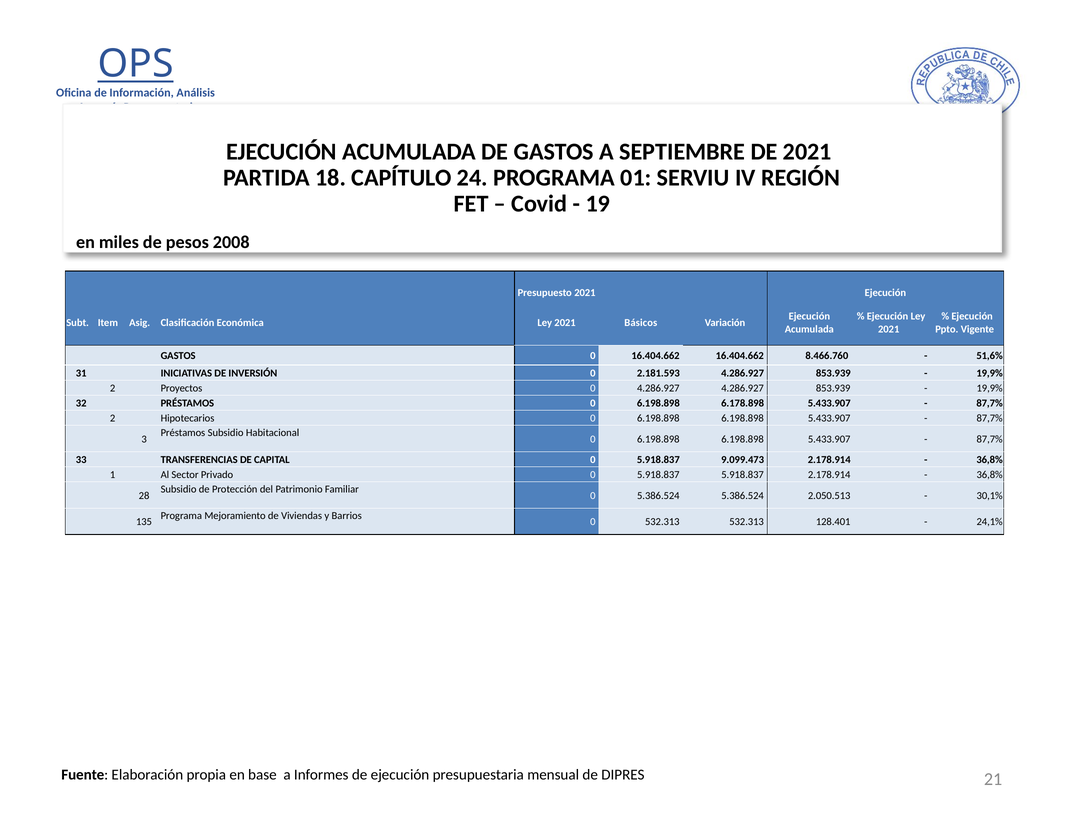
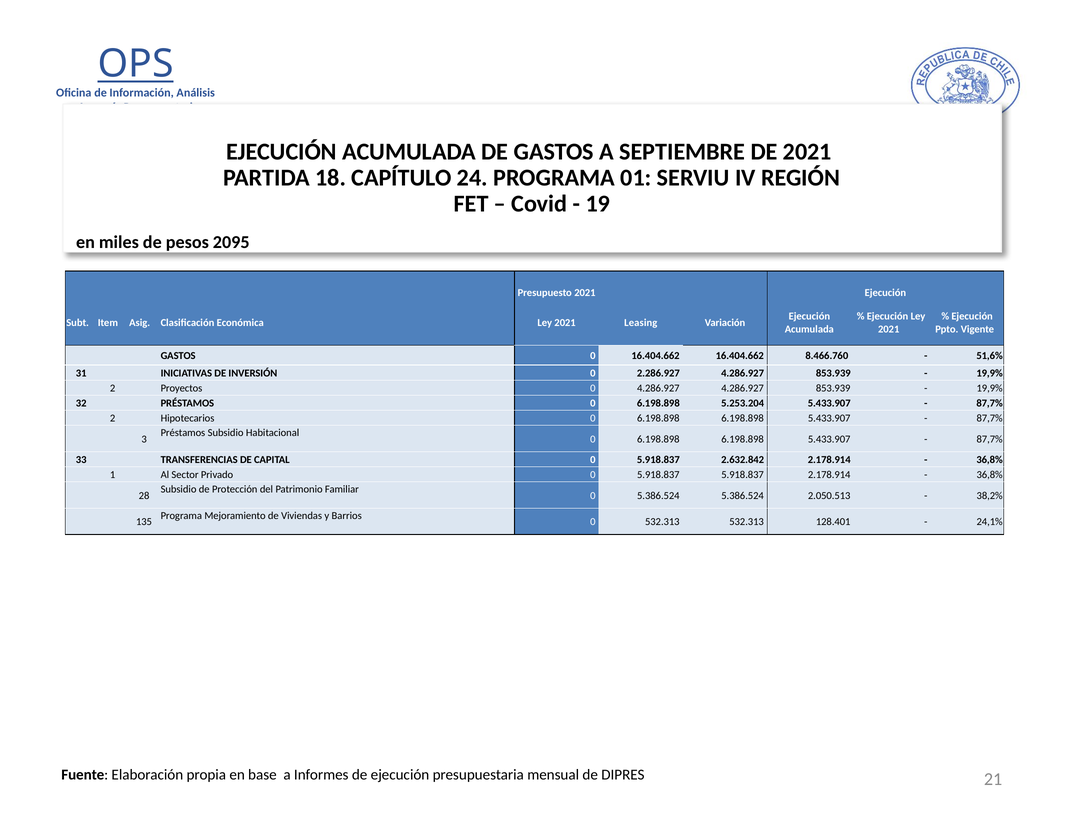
2008: 2008 -> 2095 (231, 242)
Básicos: Básicos -> Leasing (641, 323)
2.181.593: 2.181.593 -> 2.286.927 (658, 373)
6.178.898: 6.178.898 -> 5.253.204 (743, 403)
9.099.473: 9.099.473 -> 2.632.842 (743, 460)
30,1%: 30,1% -> 38,2% (990, 496)
